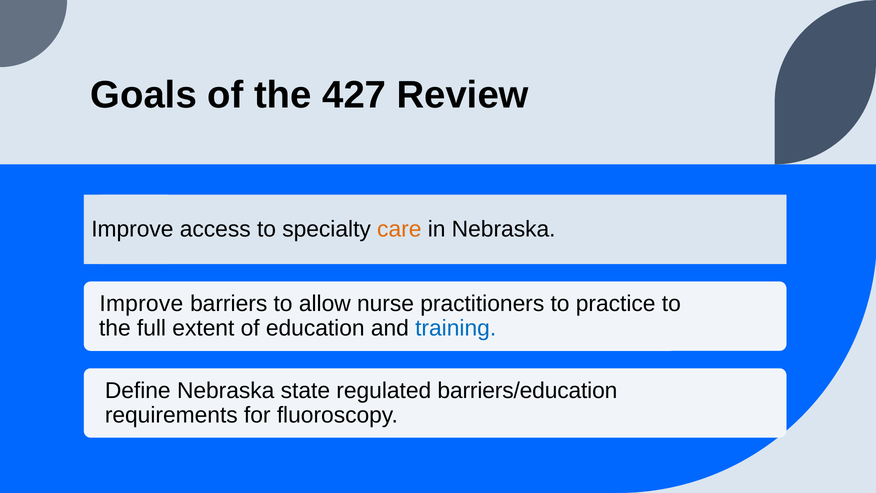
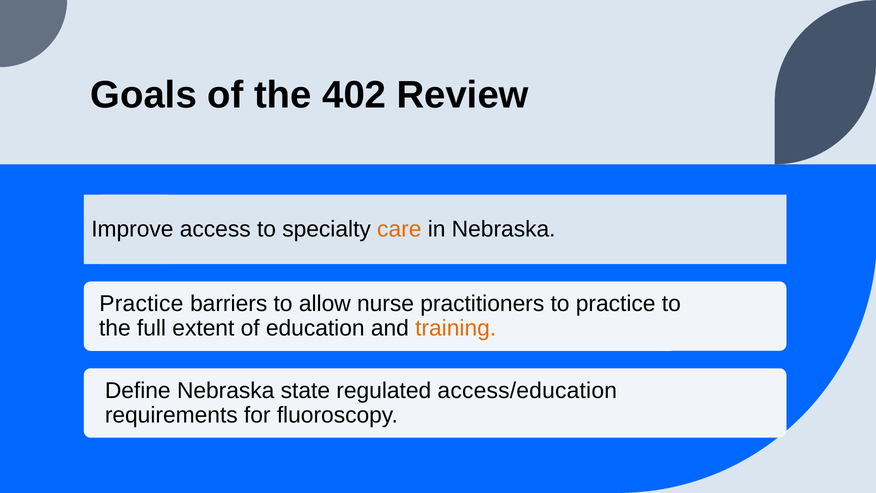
427: 427 -> 402 (354, 95)
Improve: Improve -> Practice (141, 304)
training colour: blue -> orange (456, 328)
barriers/education: barriers/education -> access/education (527, 390)
